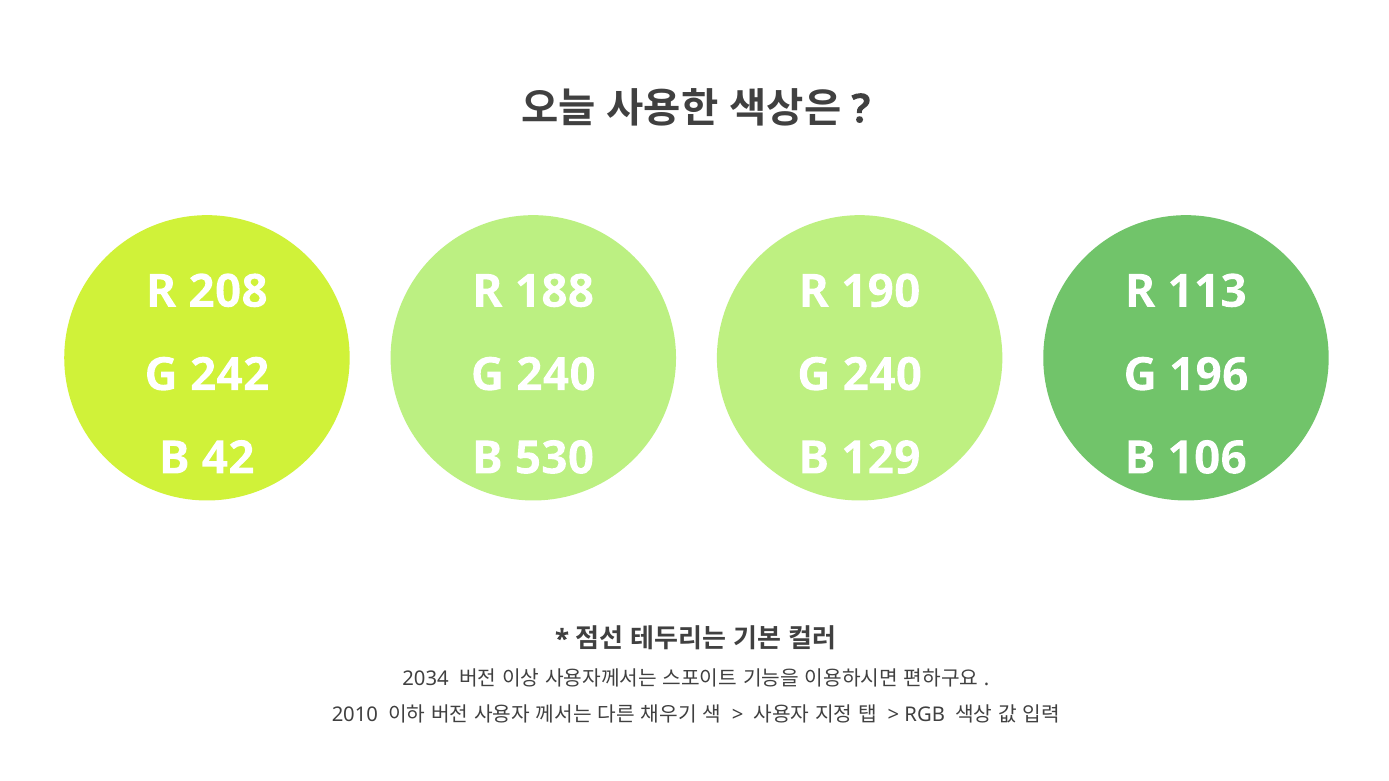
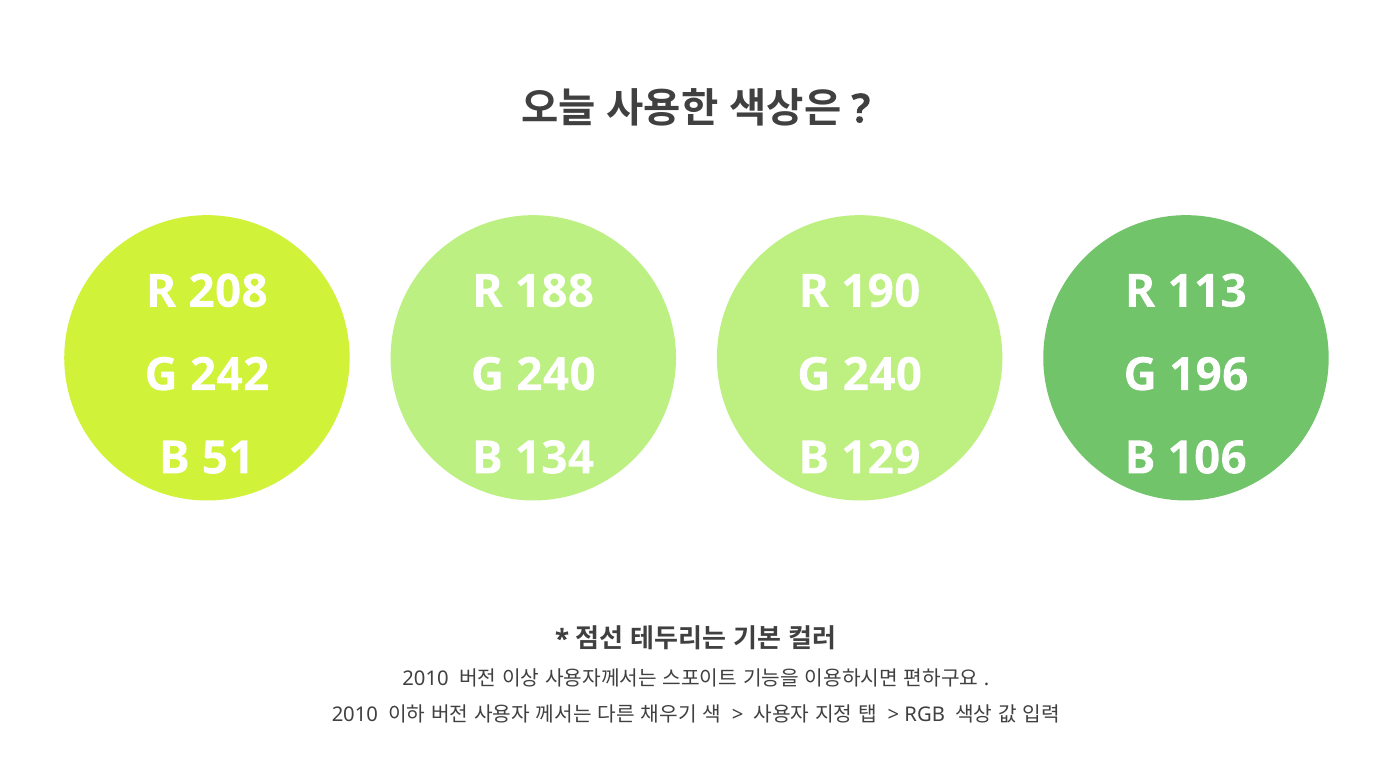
42: 42 -> 51 (228, 458)
530: 530 -> 134 (554, 458)
2034: 2034 -> 2010 (426, 679)
